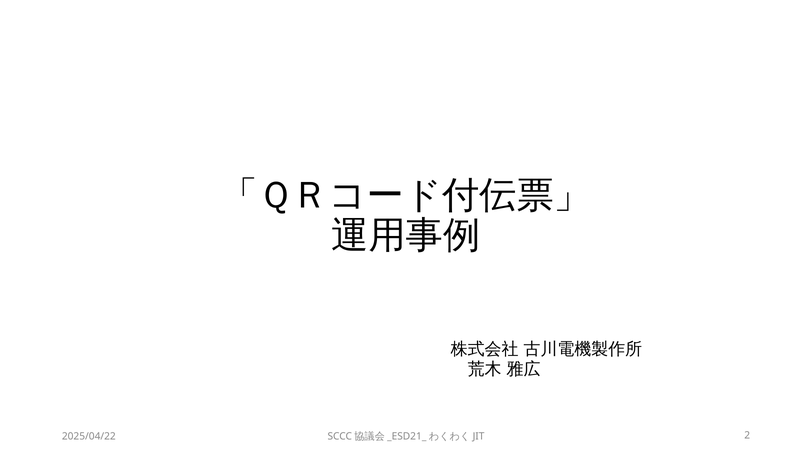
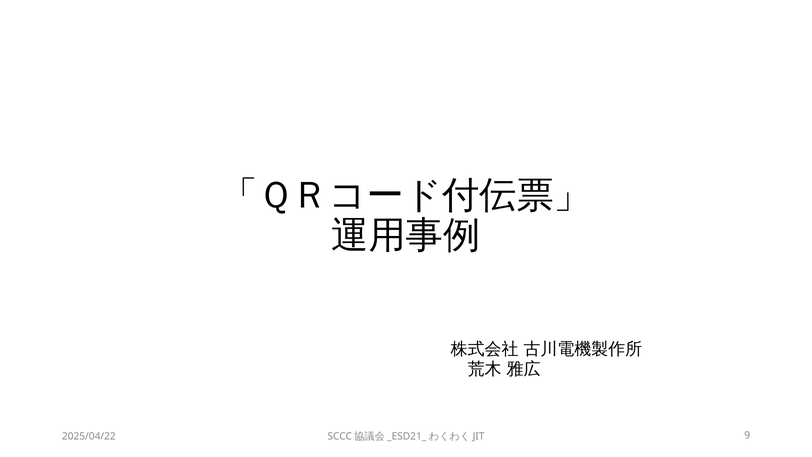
2: 2 -> 9 (747, 435)
